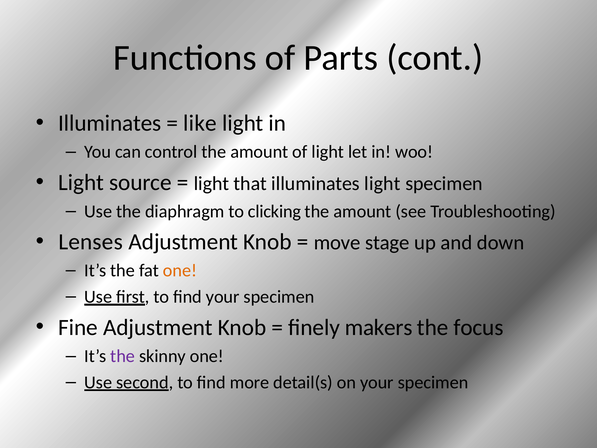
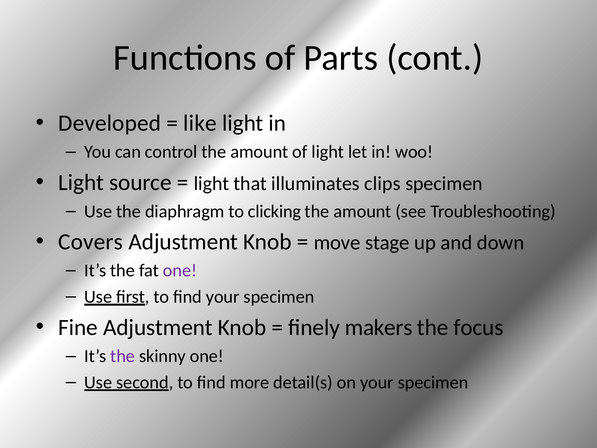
Illuminates: Illuminates -> Developed (110, 123)
illuminates light: light -> clips (382, 183)
Lenses: Lenses -> Covers (91, 242)
one colour: orange -> purple (180, 270)
